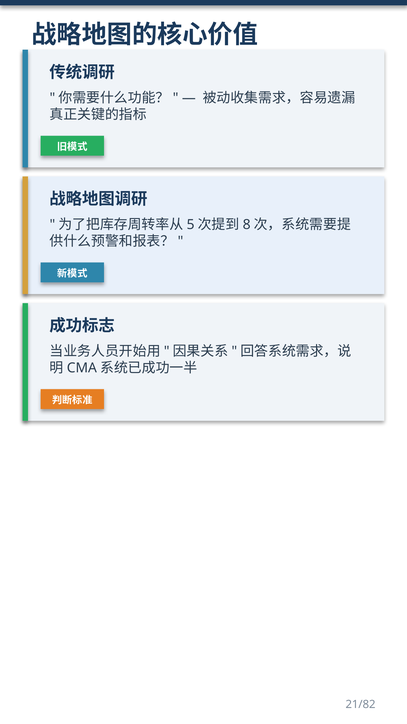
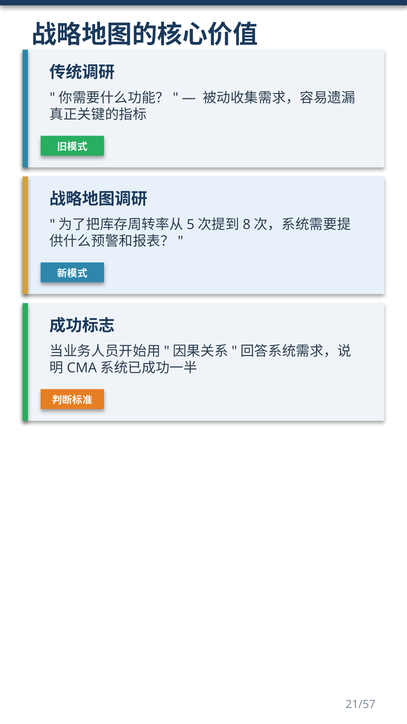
21/82: 21/82 -> 21/57 (361, 704)
